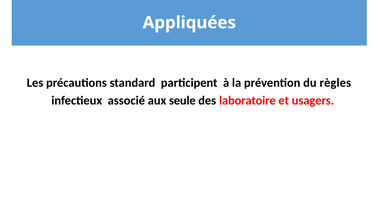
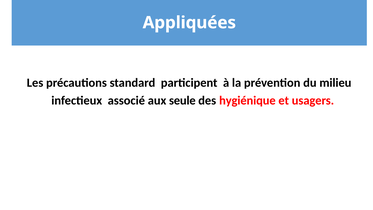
règles: règles -> milieu (335, 83)
laboratoire: laboratoire -> hygiénique (247, 101)
